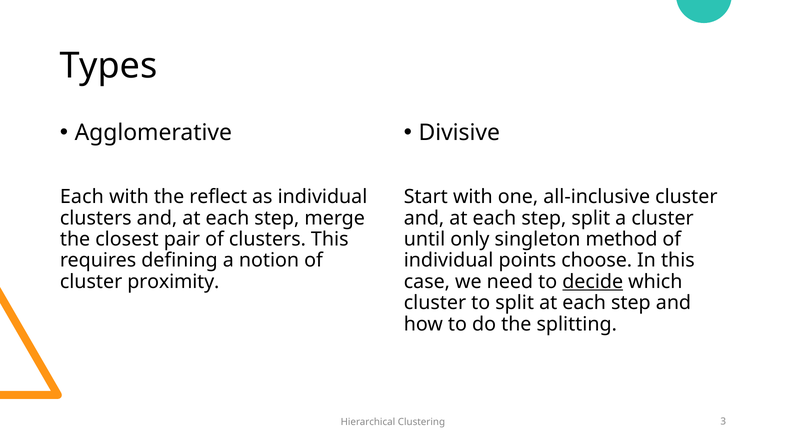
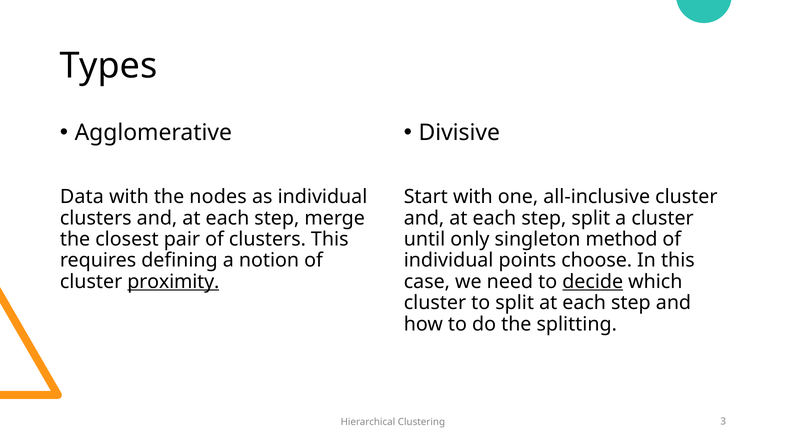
Each: Each -> Data (82, 197)
reflect: reflect -> nodes (218, 197)
proximity underline: none -> present (173, 282)
